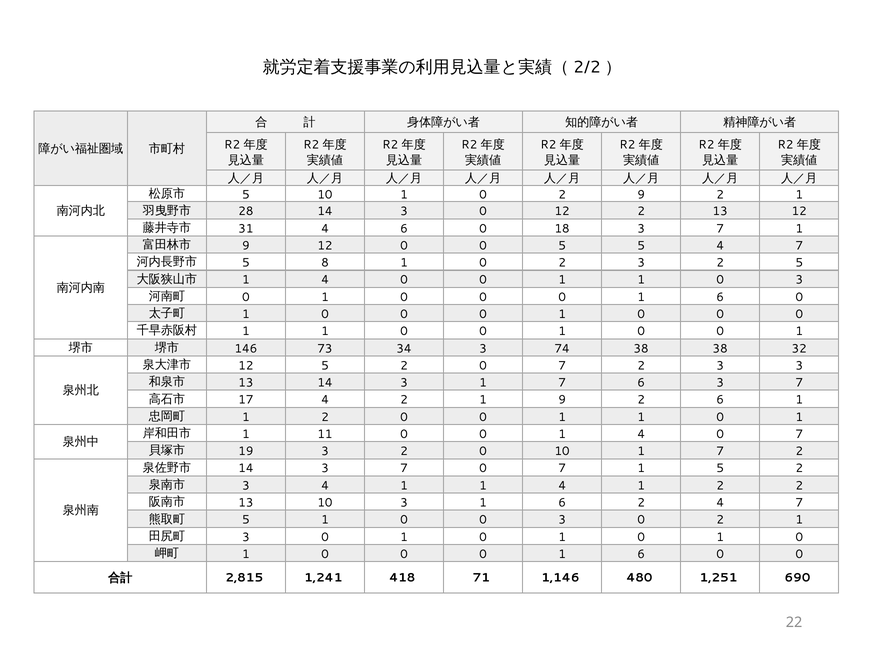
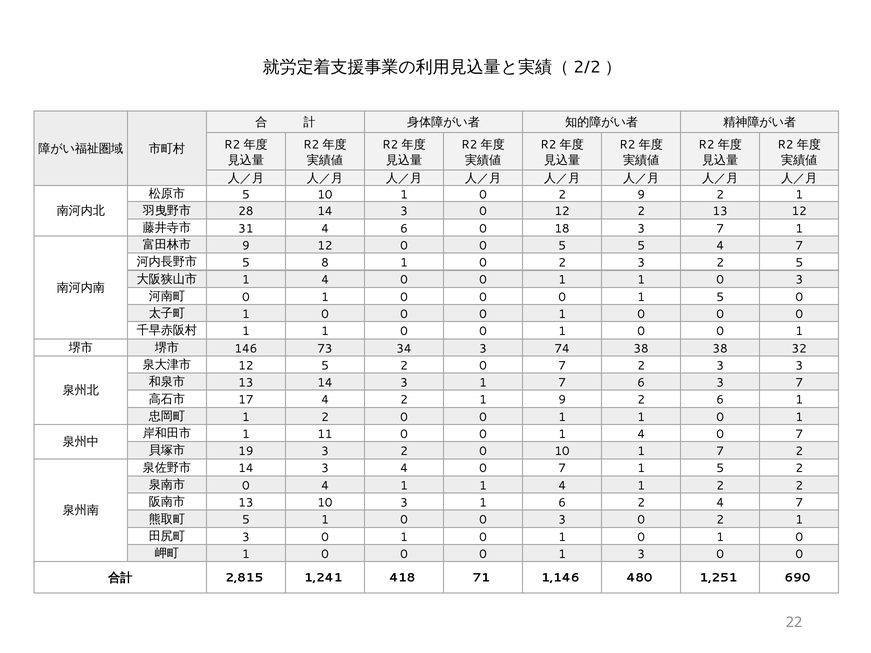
6: 6 -> 5 (720, 297)
14 3 7: 7 -> 4 (404, 469)
3: 3 -> 0 (246, 486)
6: 6 -> 3 (641, 554)
